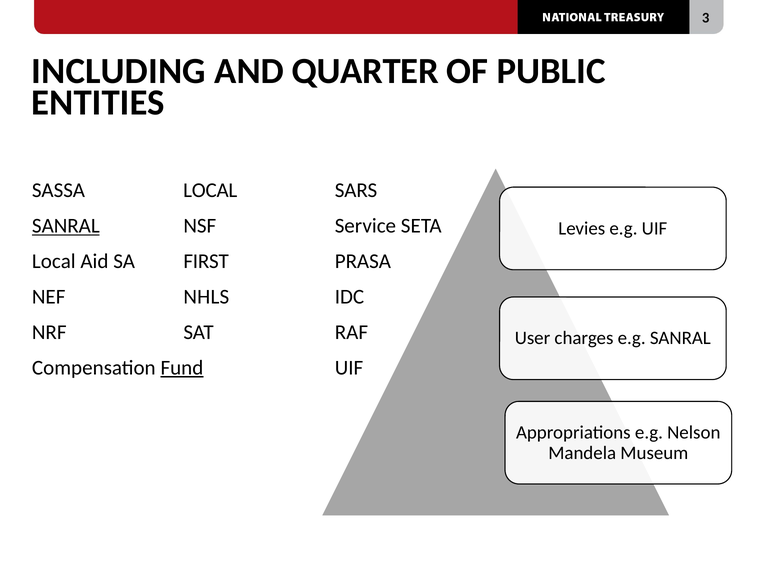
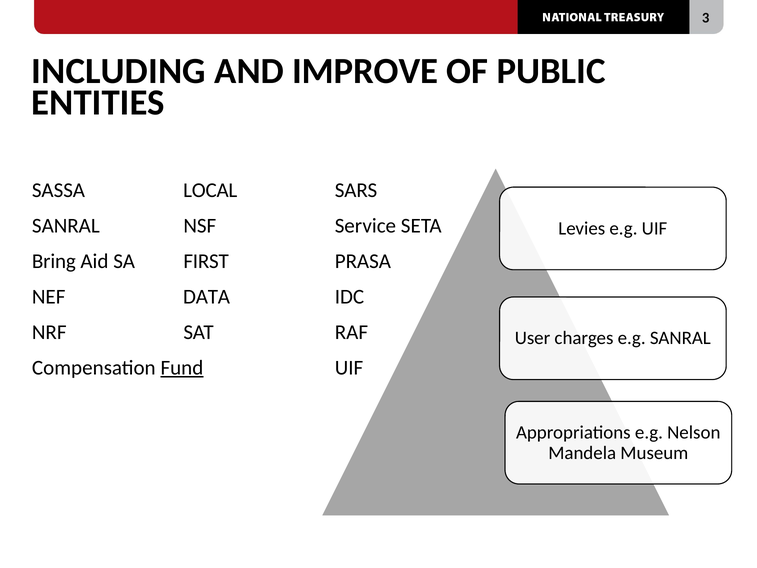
QUARTER: QUARTER -> IMPROVE (365, 71)
SANRAL underline: present -> none (66, 226)
Local: Local -> Bring (54, 261)
NHLS: NHLS -> DATA (207, 297)
